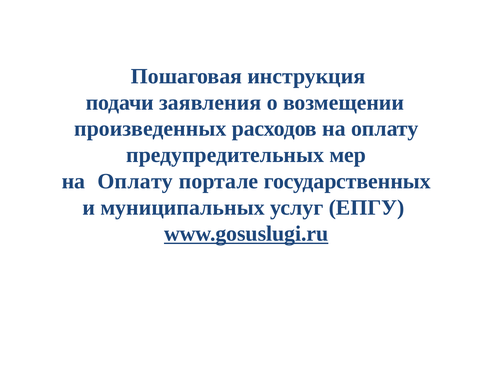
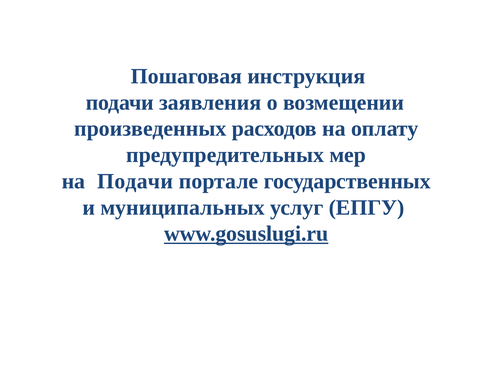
Оплату: Оплату -> Подачи (135, 181)
